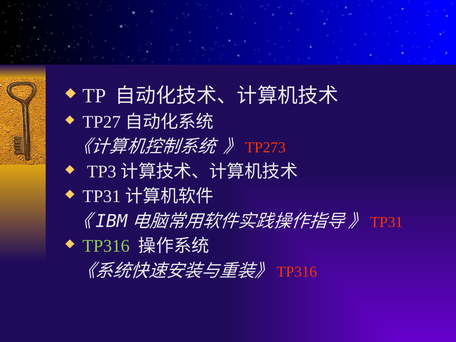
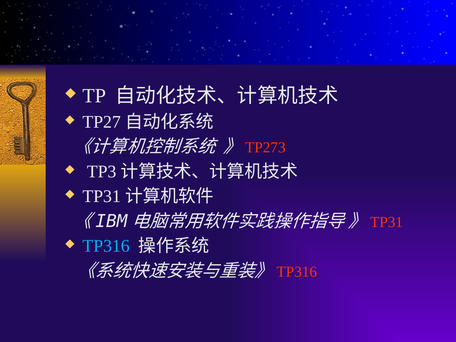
TP316 colour: light green -> light blue (106, 246)
